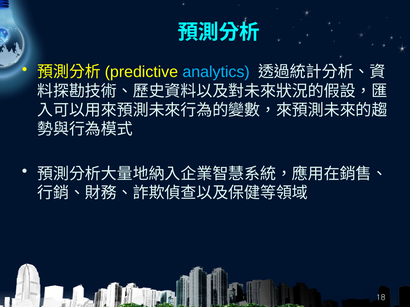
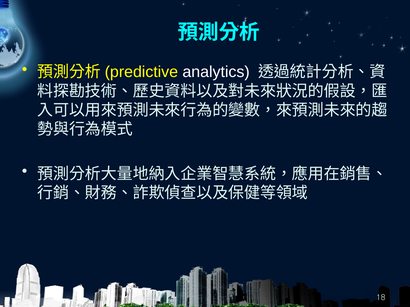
analytics colour: light blue -> white (216, 72)
